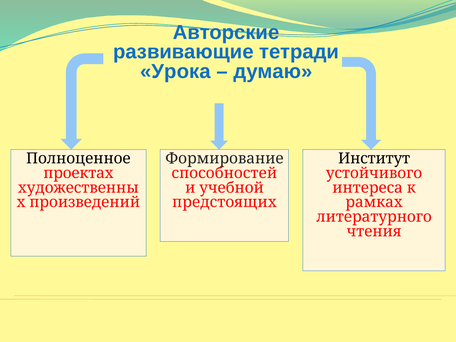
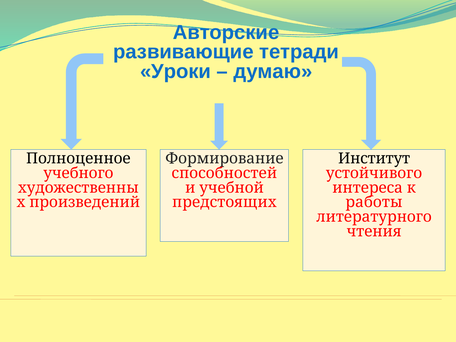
Урока: Урока -> Уроки (176, 71)
проектах: проектах -> учебного (78, 173)
рамках: рамках -> работы (374, 202)
